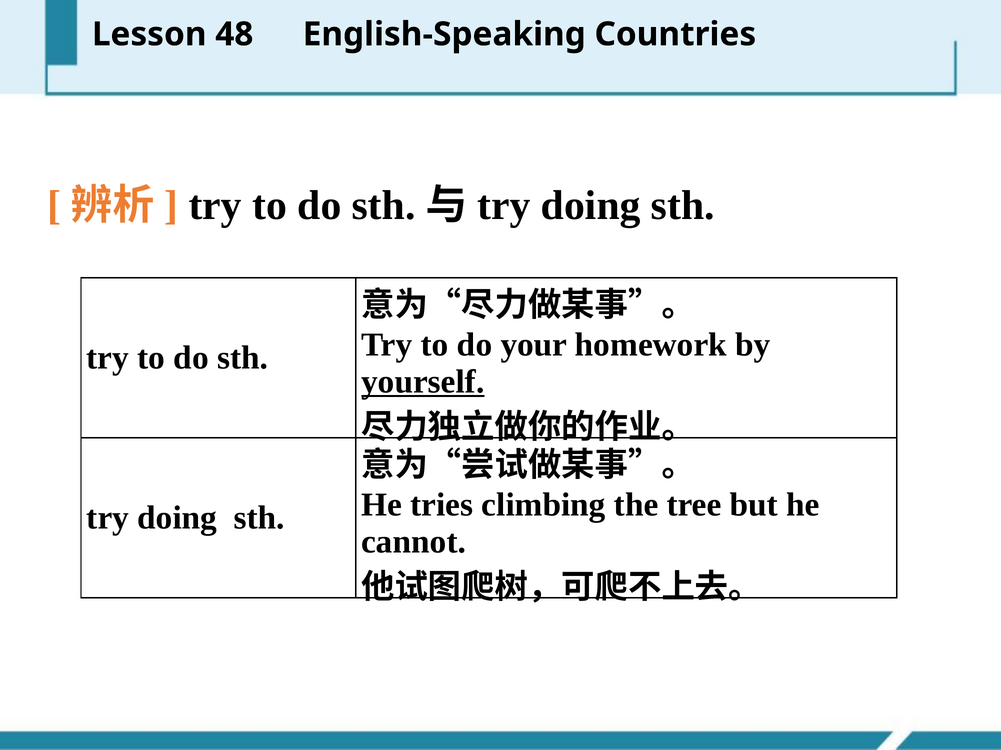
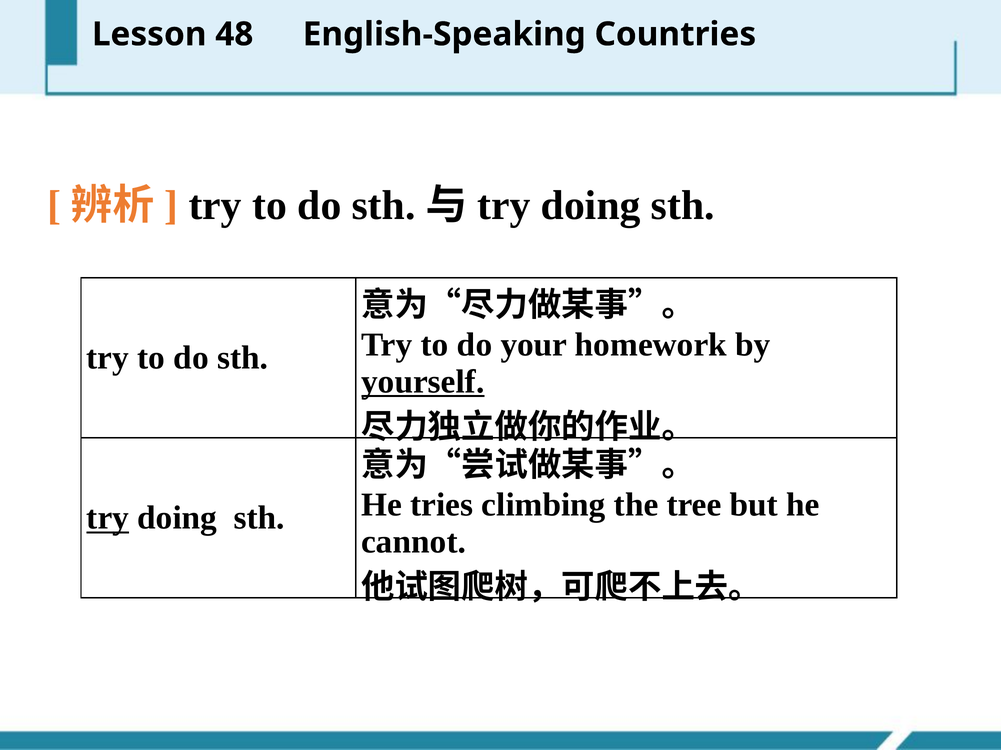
try underline: none -> present (108, 518)
